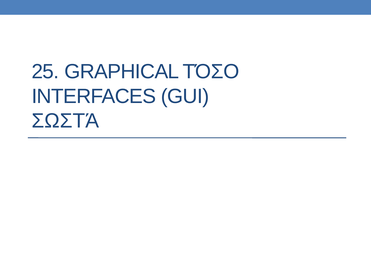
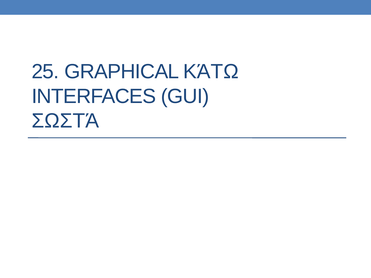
ΤΌΣΟ: ΤΌΣΟ -> ΚΆΤΩ (211, 72)
